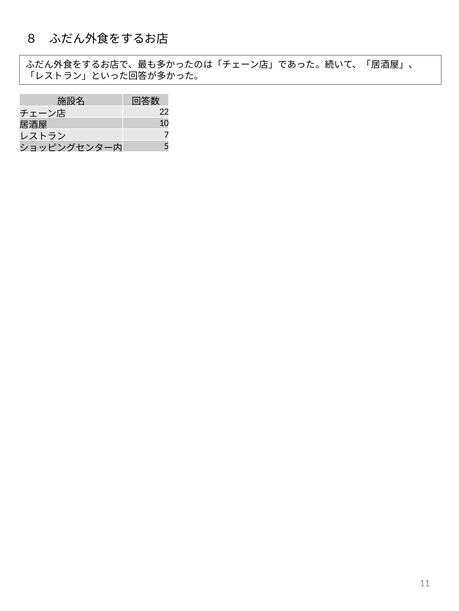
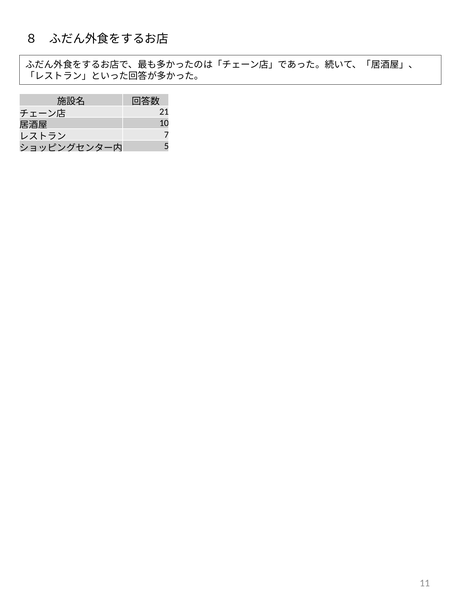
22: 22 -> 21 (164, 112)
